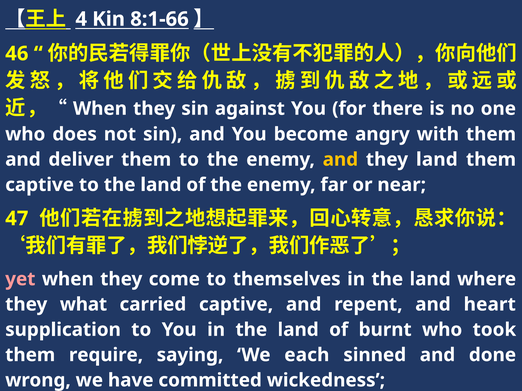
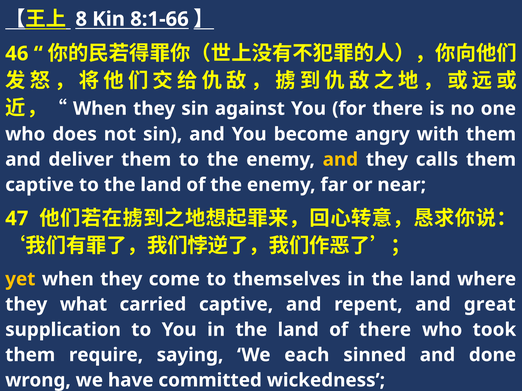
4: 4 -> 8 (81, 19)
they land: land -> calls (437, 160)
yet colour: pink -> yellow (20, 279)
heart: heart -> great (490, 305)
of burnt: burnt -> there (385, 330)
